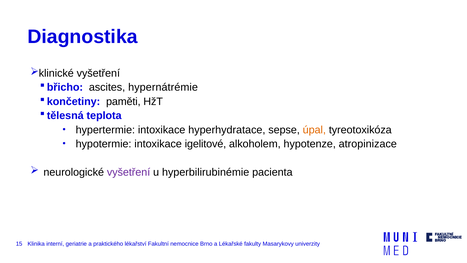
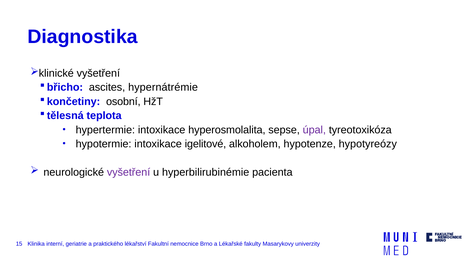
paměti: paměti -> osobní (123, 101)
hyperhydratace: hyperhydratace -> hyperosmolalita (227, 130)
úpal colour: orange -> purple (314, 130)
atropinizace: atropinizace -> hypotyreózy (368, 144)
